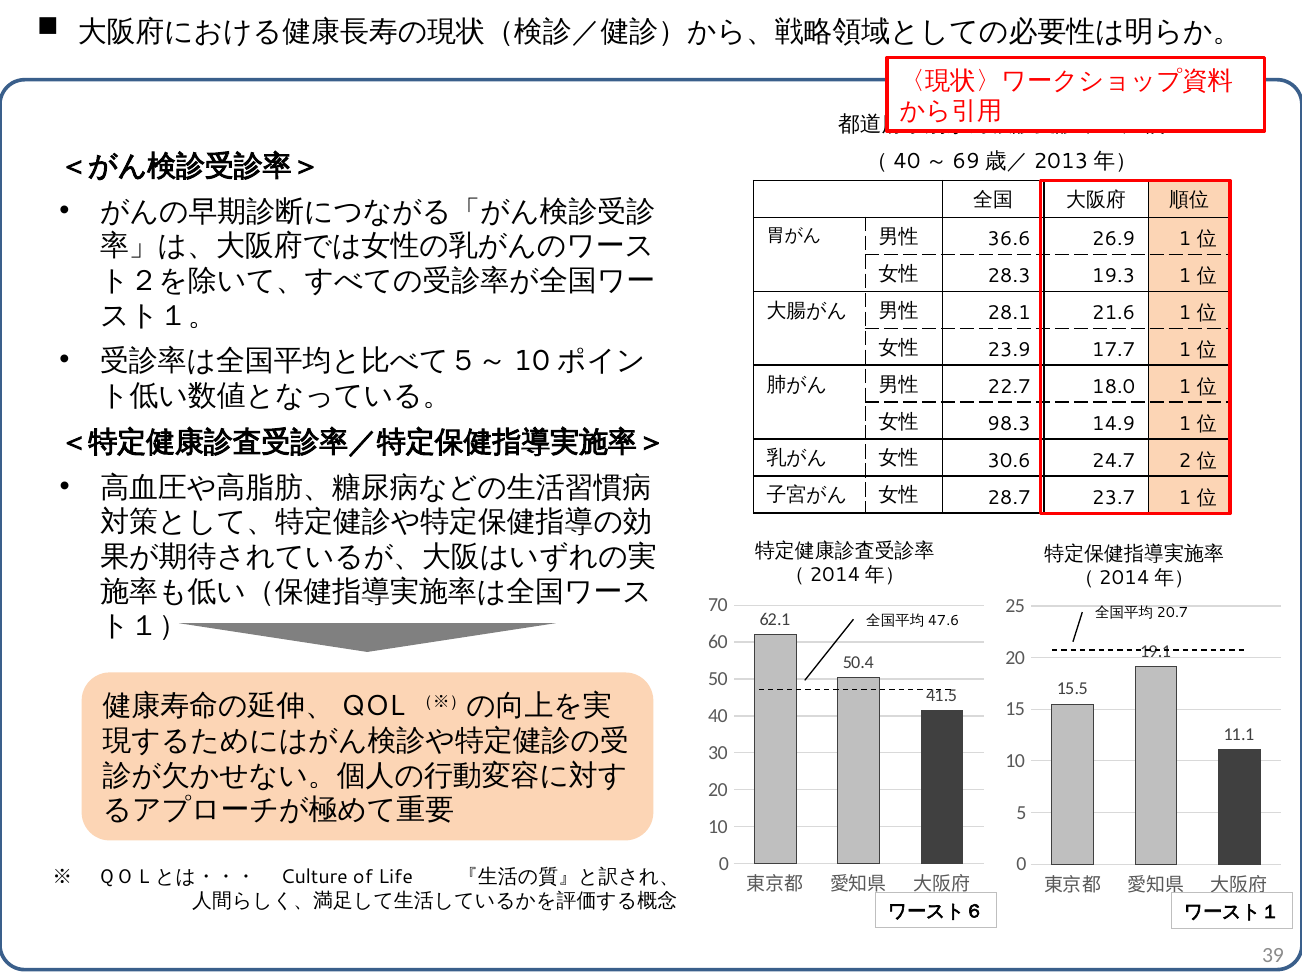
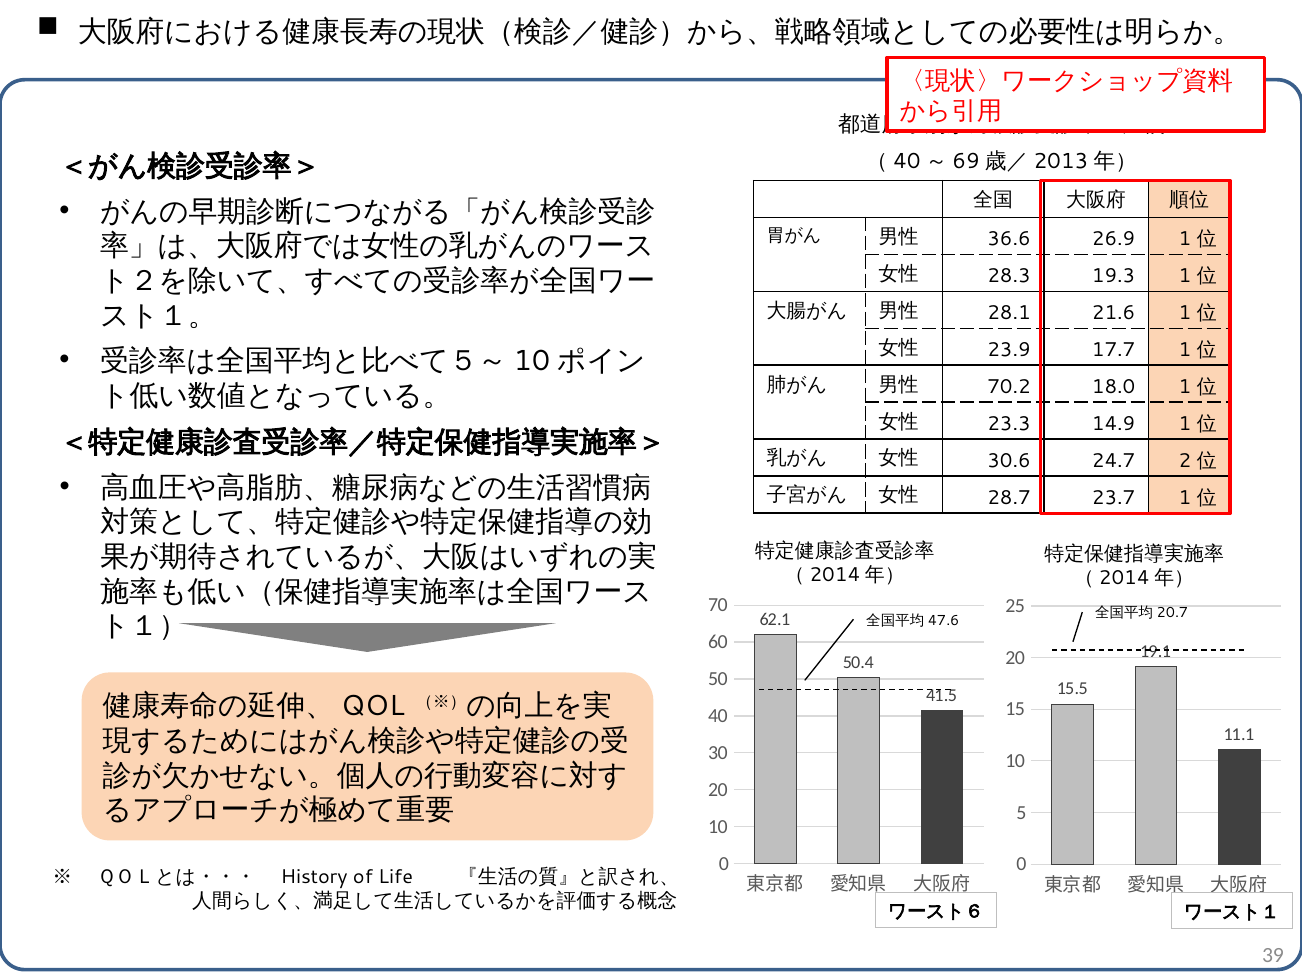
22.7: 22.7 -> 70.2 (1009, 387)
98.3: 98.3 -> 23.3 (1009, 424)
Culture: Culture -> History (314, 877)
